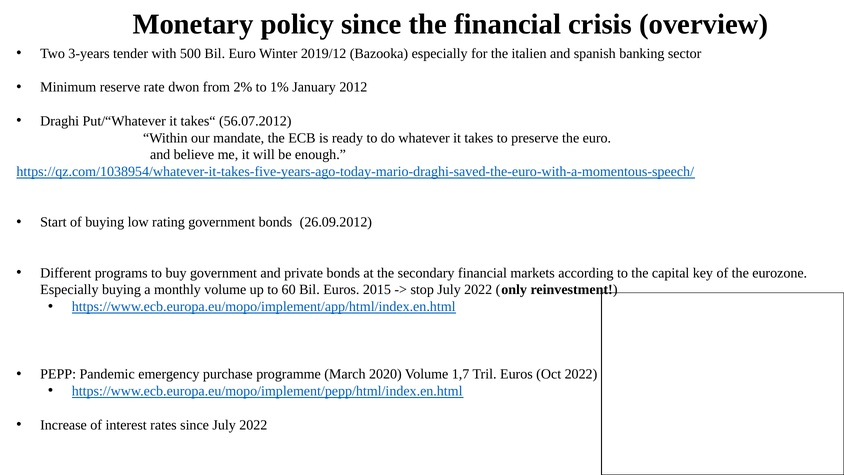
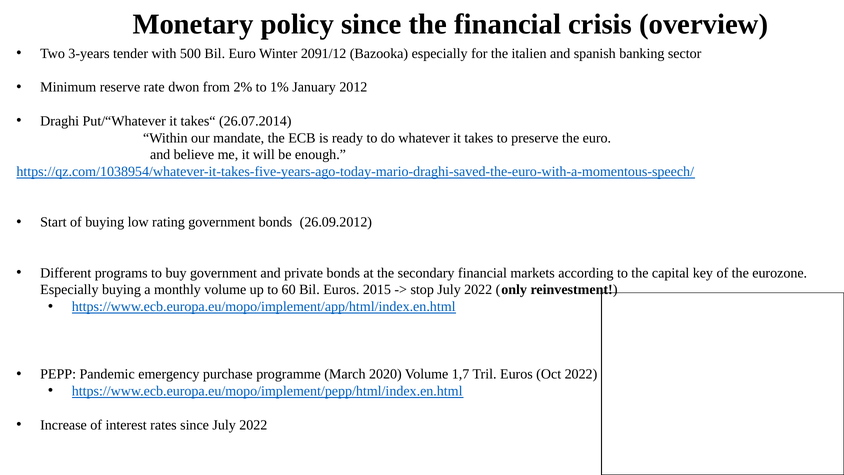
2019/12: 2019/12 -> 2091/12 (324, 53)
56.07.2012: 56.07.2012 -> 26.07.2014 (255, 121)
